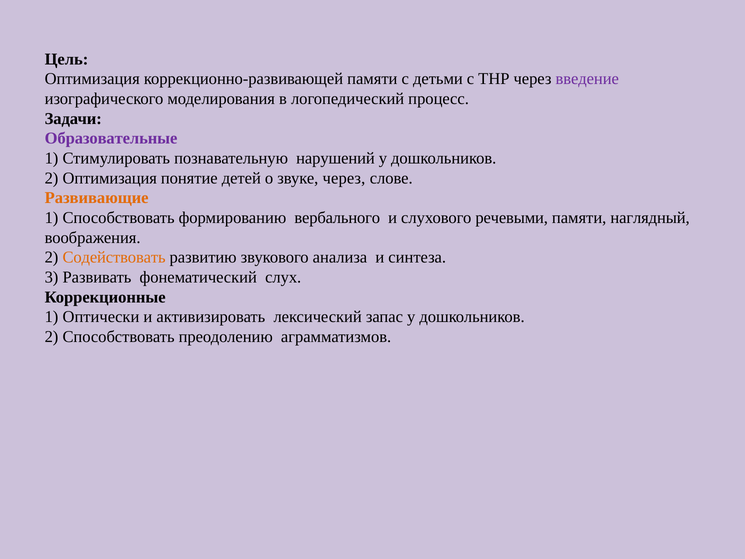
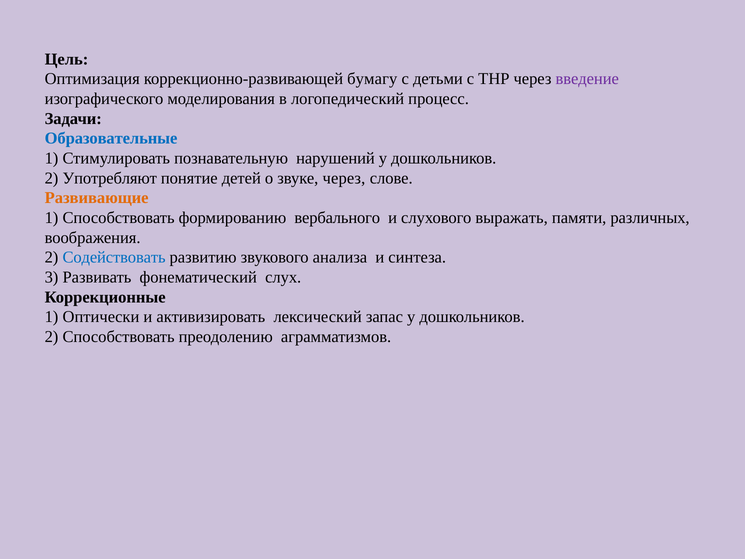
коррекционно-развивающей памяти: памяти -> бумагу (372, 79)
Образовательные colour: purple -> blue (111, 138)
2 Оптимизация: Оптимизация -> Употребляют (110, 178)
речевыми: речевыми -> выражать (512, 218)
наглядный: наглядный -> различных (650, 218)
Содействовать colour: orange -> blue (114, 257)
